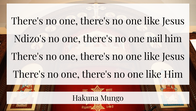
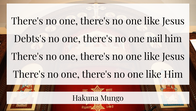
Ndizo's: Ndizo's -> Debts's (30, 39)
